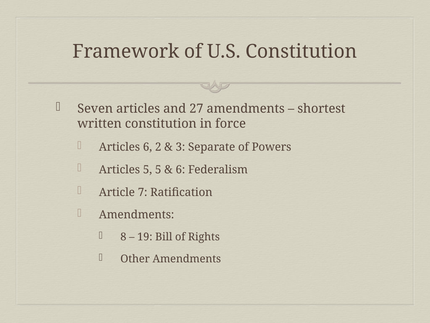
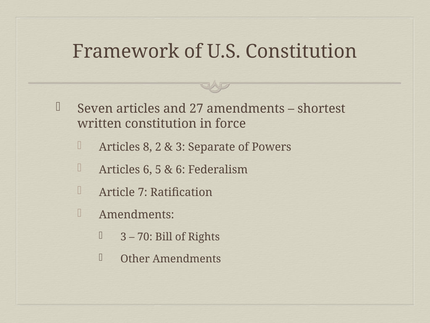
Articles 6: 6 -> 8 (148, 147)
Articles 5: 5 -> 6 (148, 169)
8: 8 -> 3 (123, 237)
19: 19 -> 70 (145, 237)
